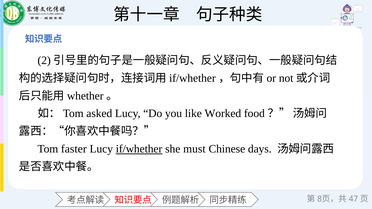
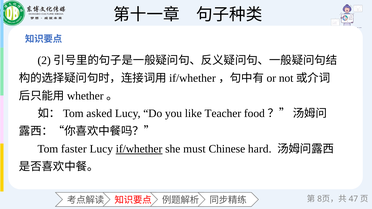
Worked: Worked -> Teacher (223, 114)
days: days -> hard (260, 149)
